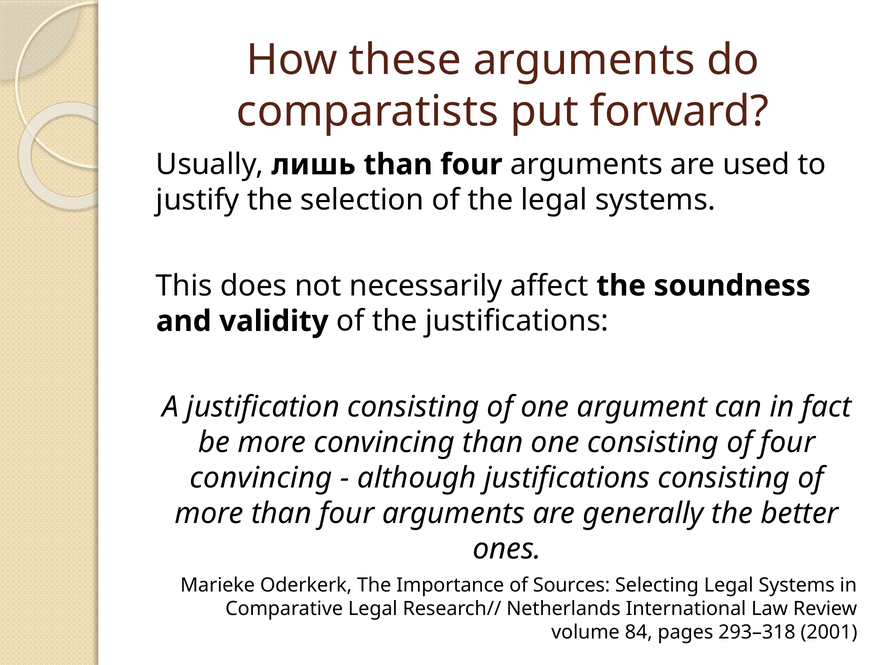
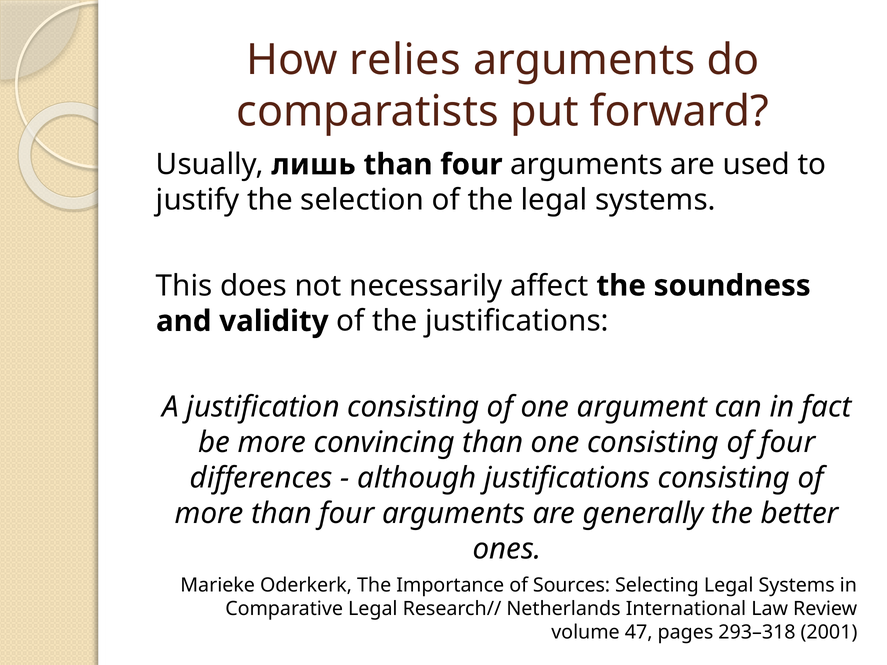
these: these -> relies (405, 60)
convincing: convincing -> differences (261, 478)
84: 84 -> 47 (639, 633)
